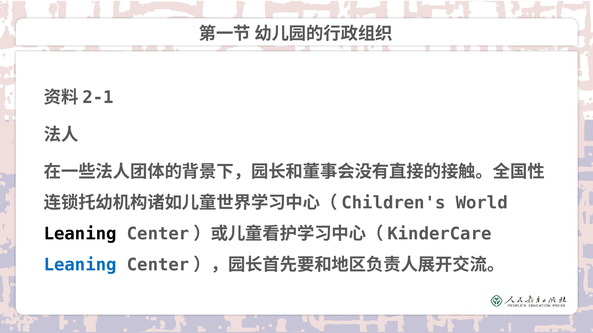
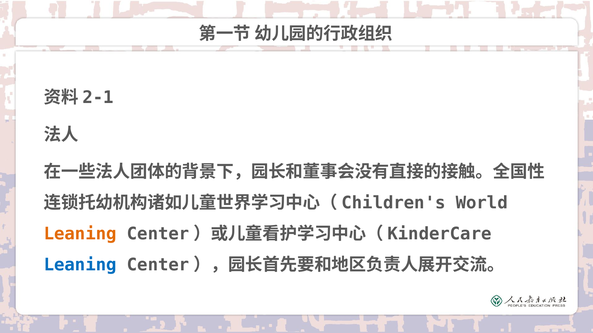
Leaning colour: black -> orange (80, 234)
